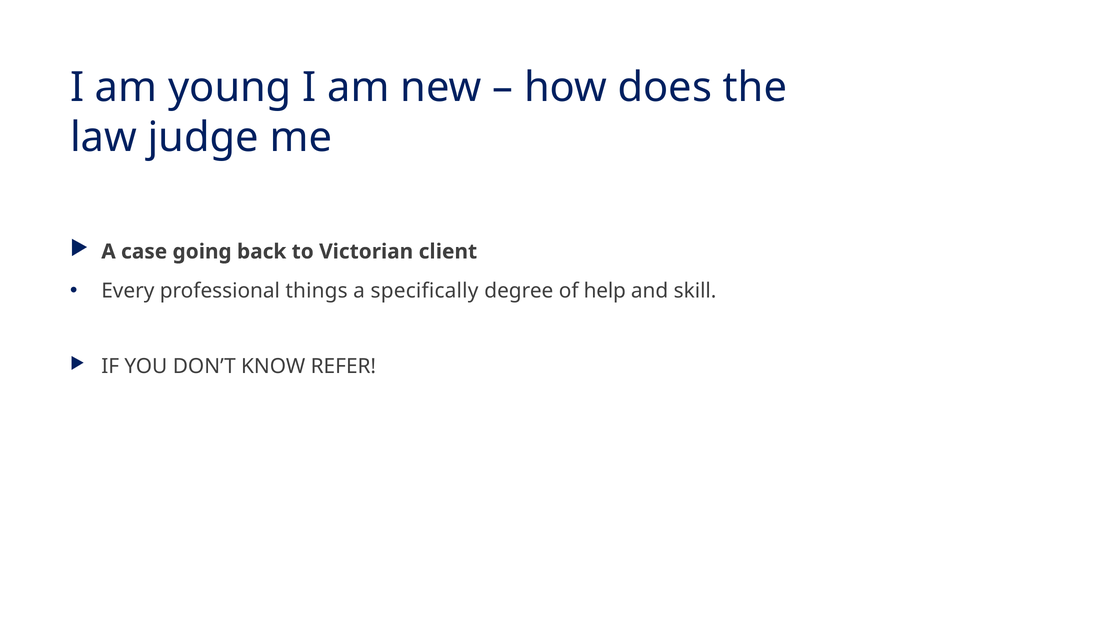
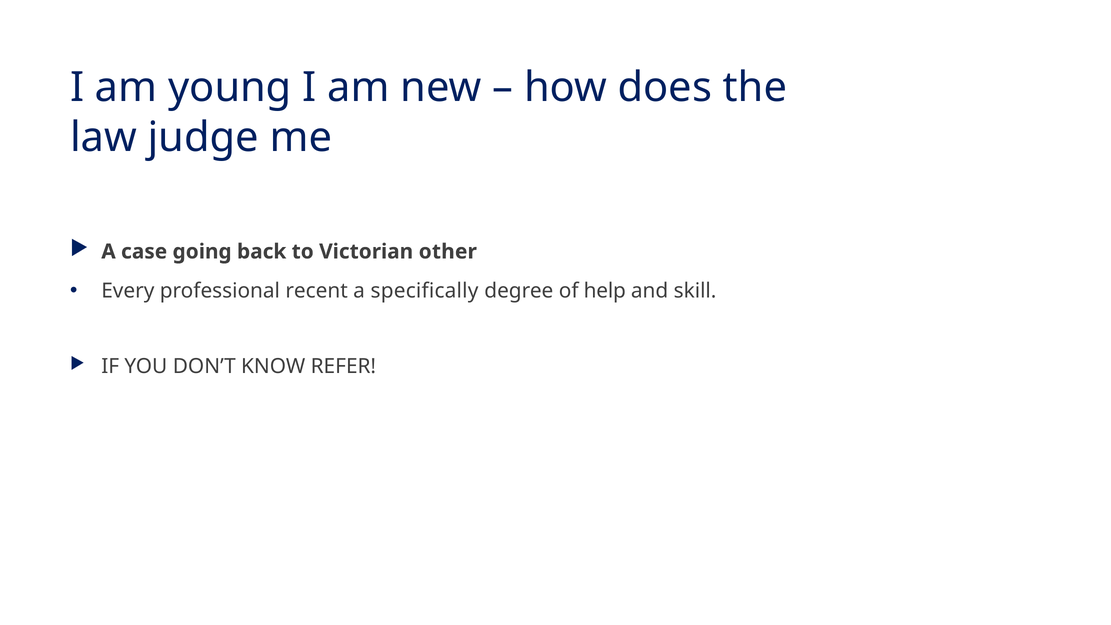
client: client -> other (448, 252)
things: things -> recent (317, 291)
